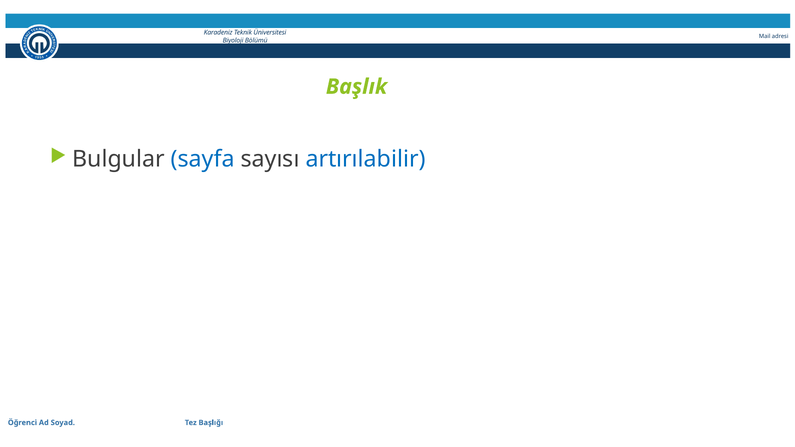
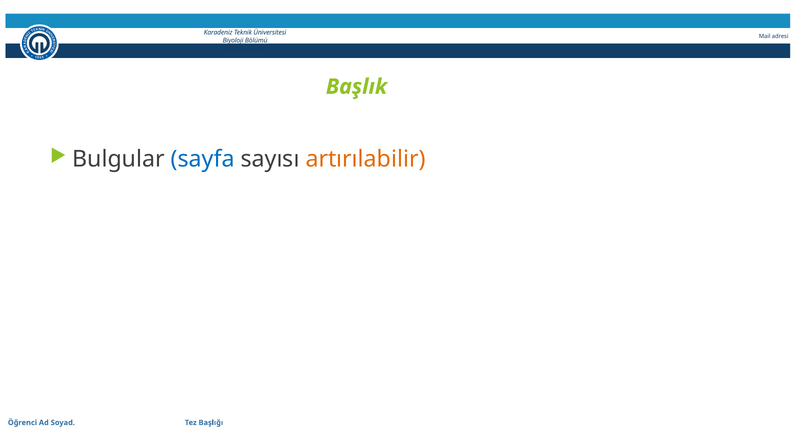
artırılabilir colour: blue -> orange (366, 159)
